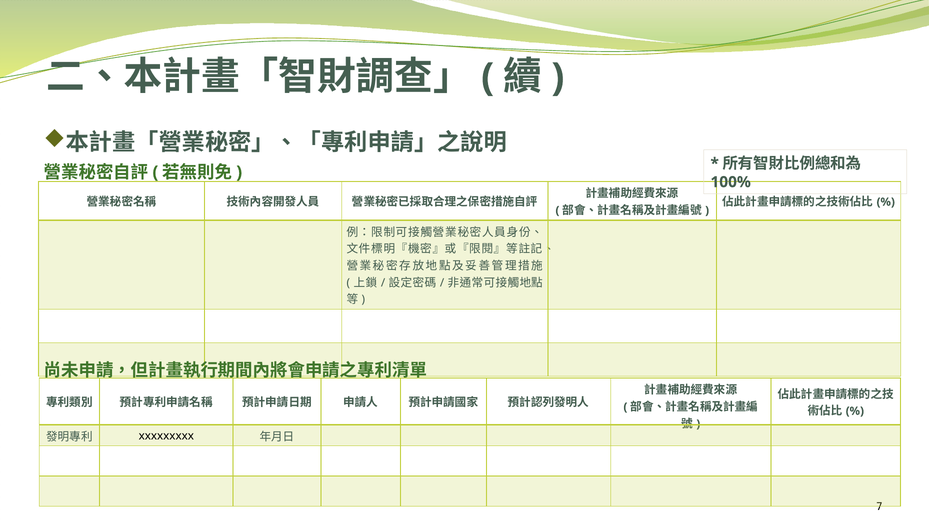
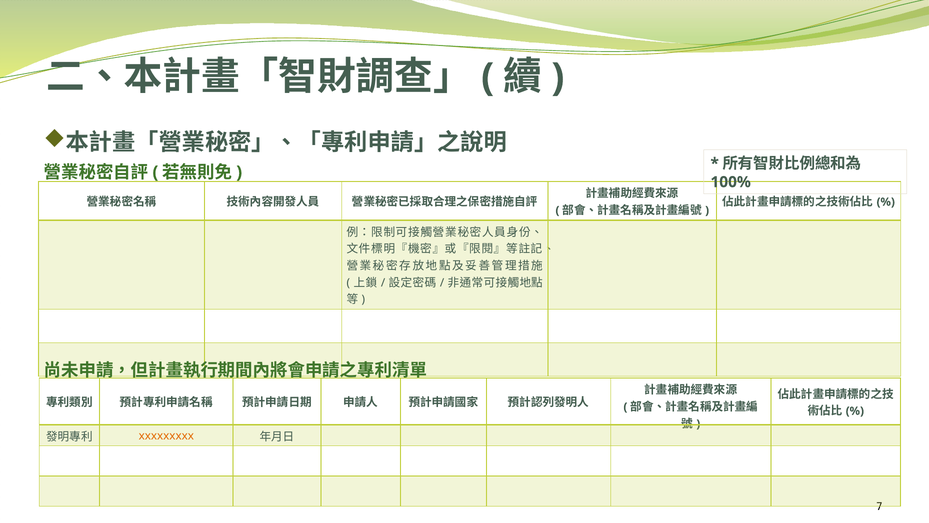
xxxxxxxxx colour: black -> orange (166, 436)
